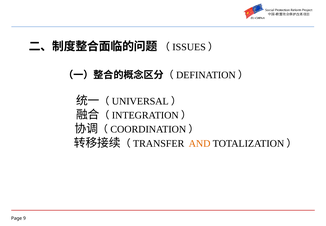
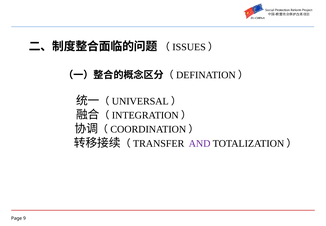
AND colour: orange -> purple (200, 143)
